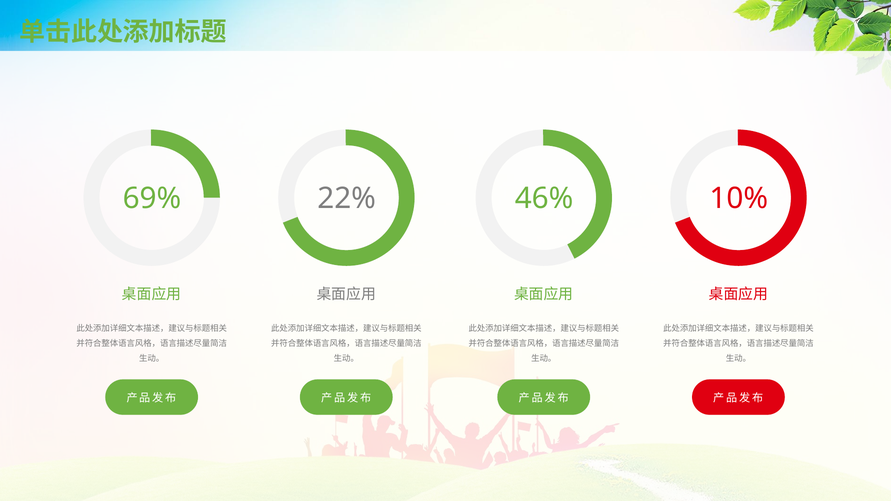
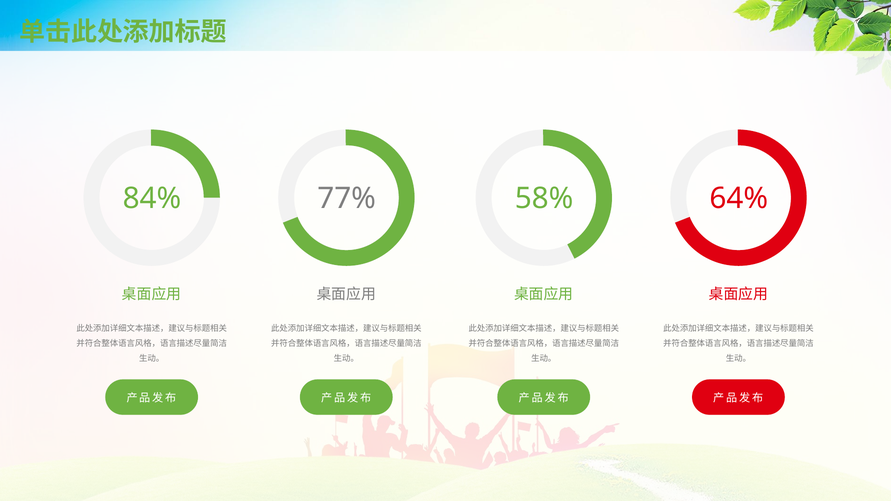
69%: 69% -> 84% (152, 198)
22%: 22% -> 77% (347, 198)
46%: 46% -> 58% (544, 198)
10%: 10% -> 64% (739, 198)
